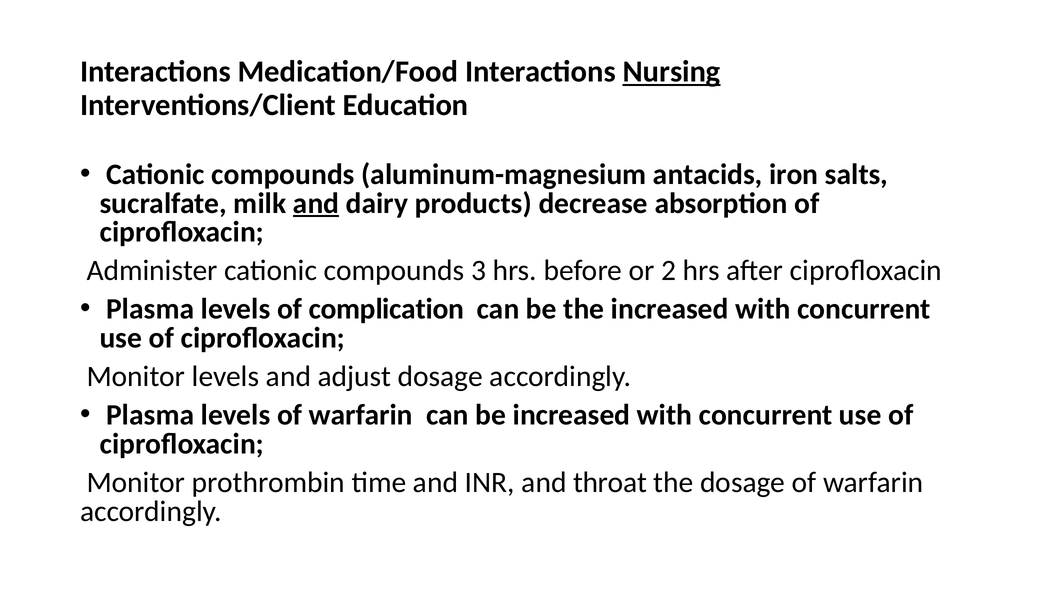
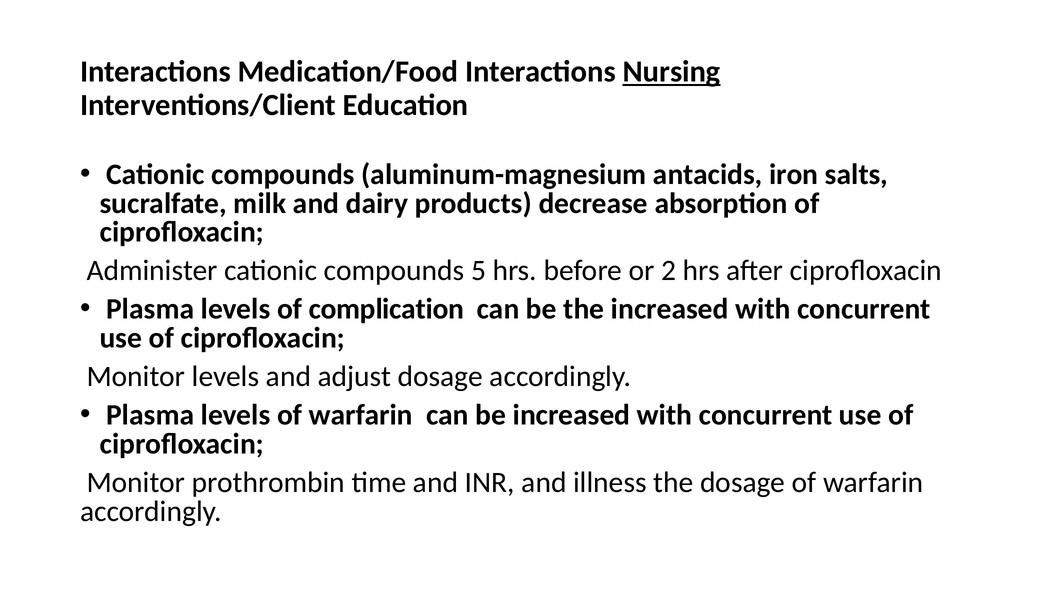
and underline: present -> none (316, 203)
3: 3 -> 5 (479, 270)
throat: throat -> illness (610, 482)
